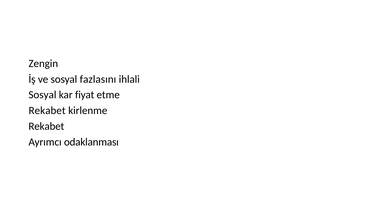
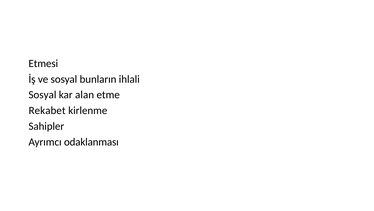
Zengin: Zengin -> Etmesi (43, 63)
fazlasını: fazlasını -> bunların (98, 79)
fiyat: fiyat -> alan (85, 95)
Rekabet: Rekabet -> Sahipler (46, 126)
